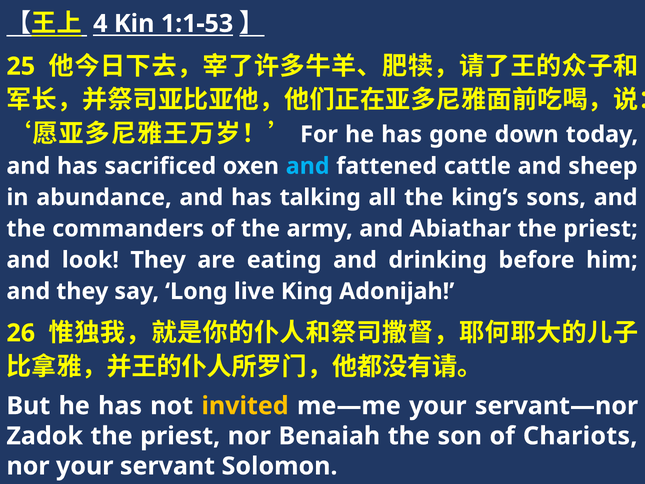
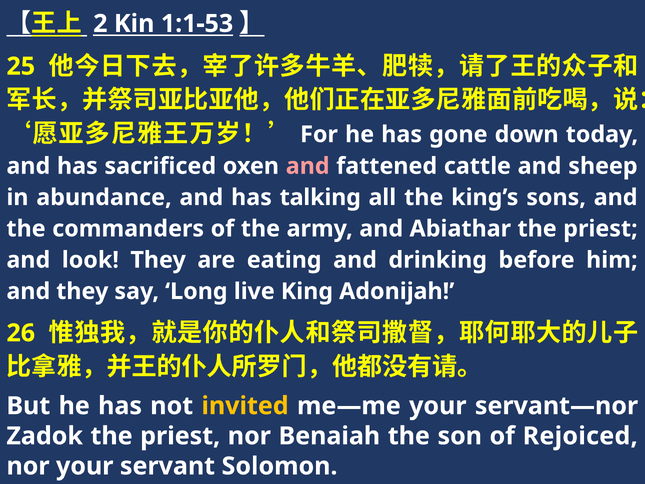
4: 4 -> 2 (100, 24)
and colour: light blue -> pink (308, 166)
Chariots: Chariots -> Rejoiced (580, 436)
